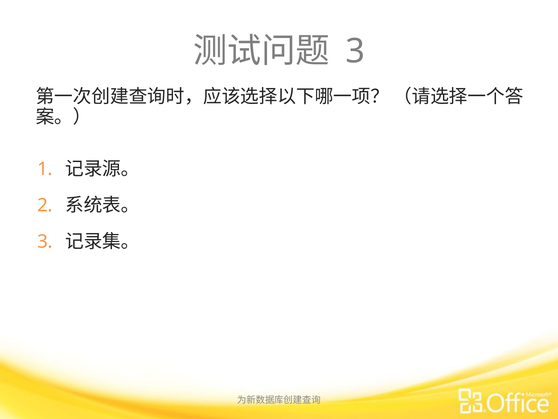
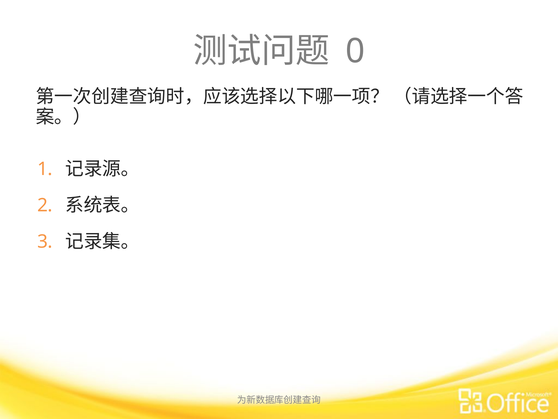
3: 3 -> 0 (355, 51)
